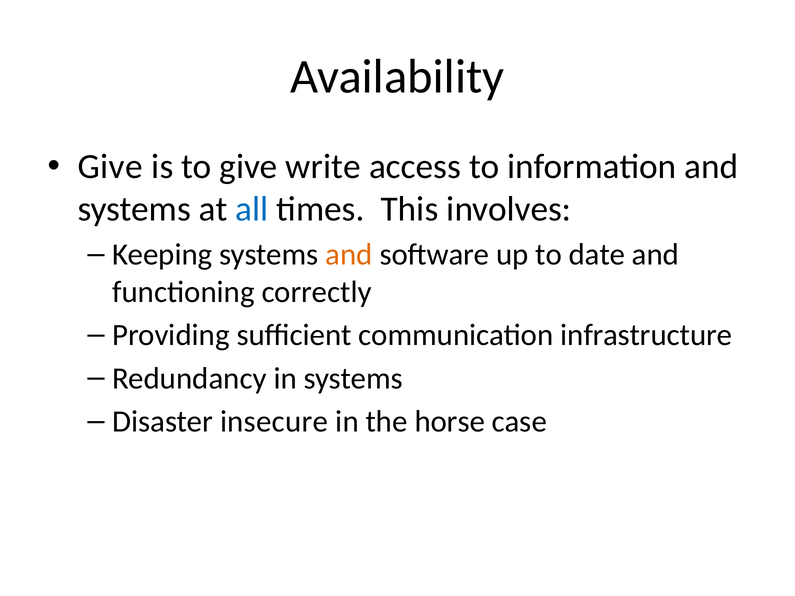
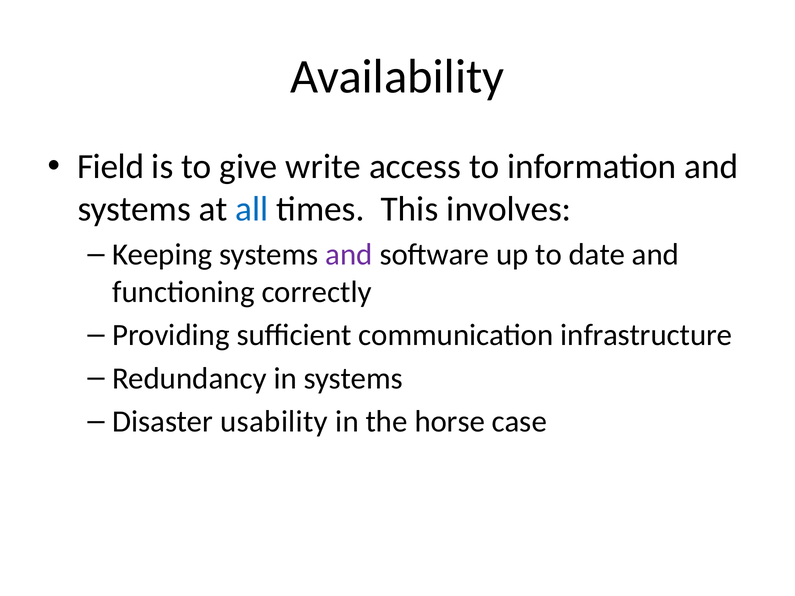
Give: Give -> Field (111, 167)
and colour: orange -> purple (349, 255)
insecure: insecure -> usability (274, 422)
